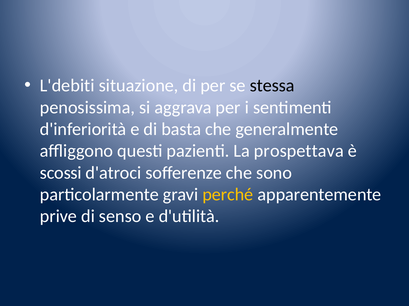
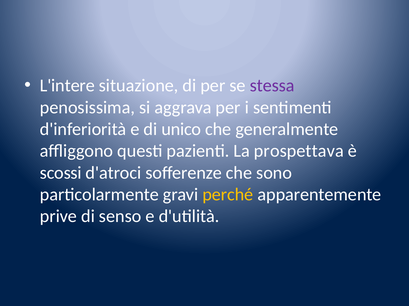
L'debiti: L'debiti -> L'intere (67, 86)
stessa colour: black -> purple (272, 86)
basta: basta -> unico (181, 129)
